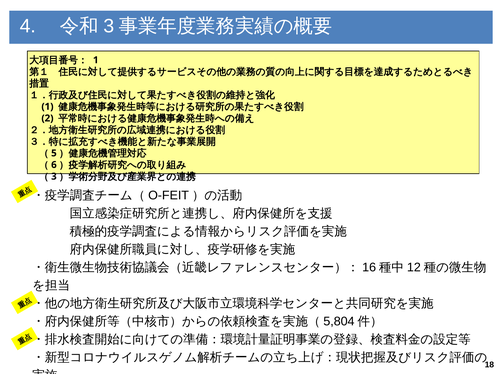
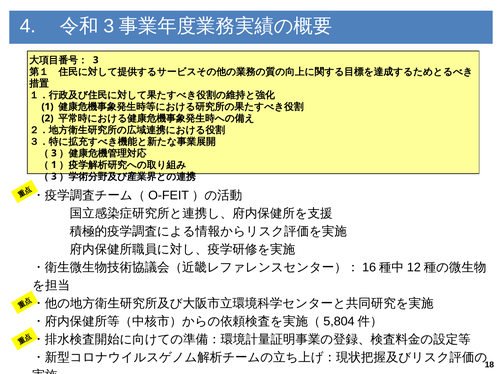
1: 1 -> 3 (96, 60)
5: 5 -> 3 (54, 153)
6: 6 -> 1 (54, 165)
